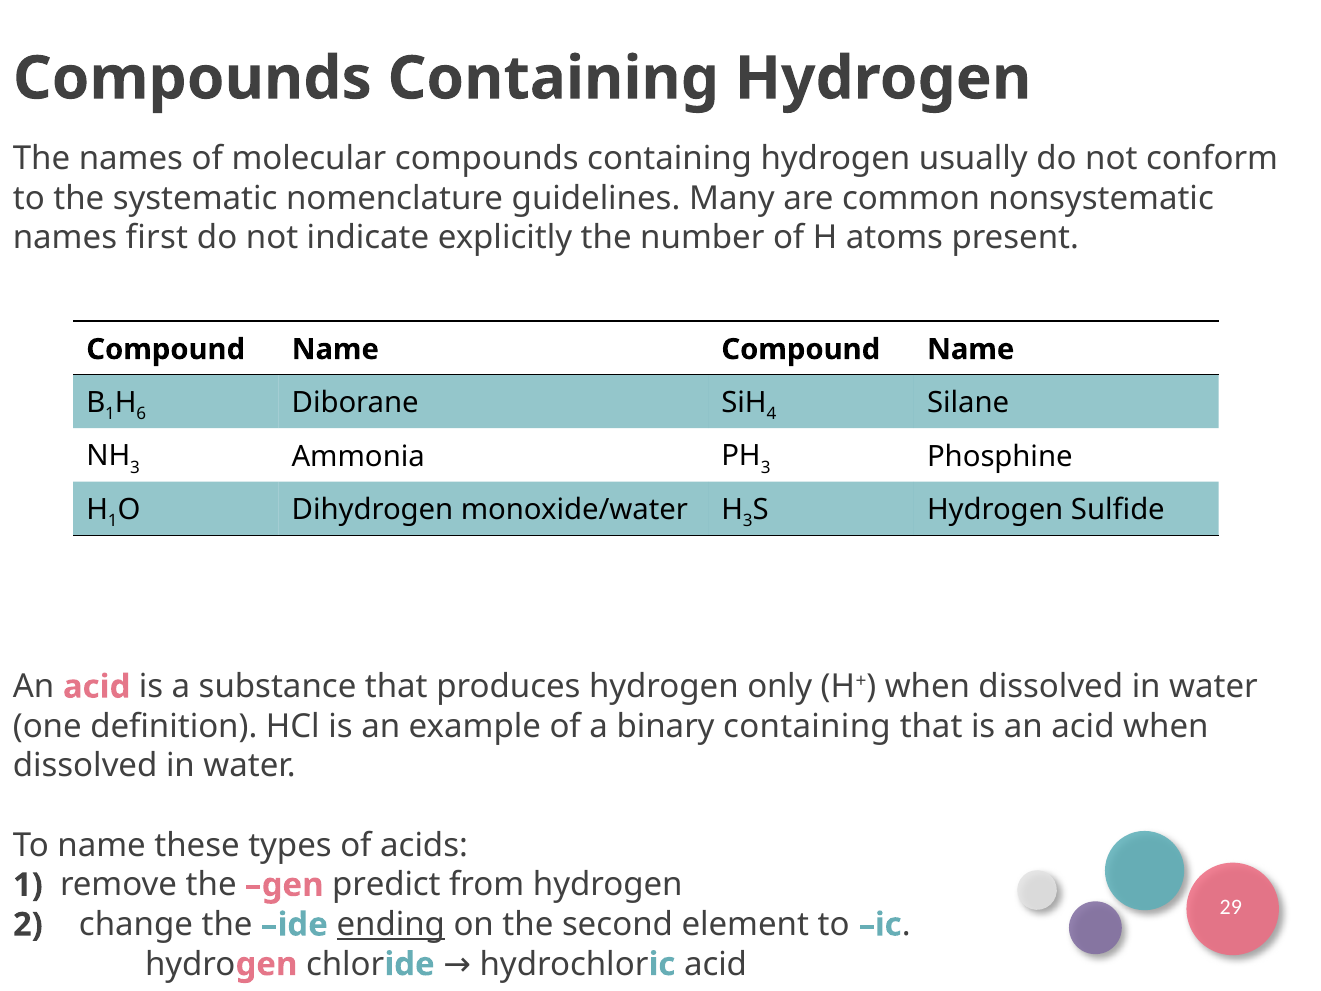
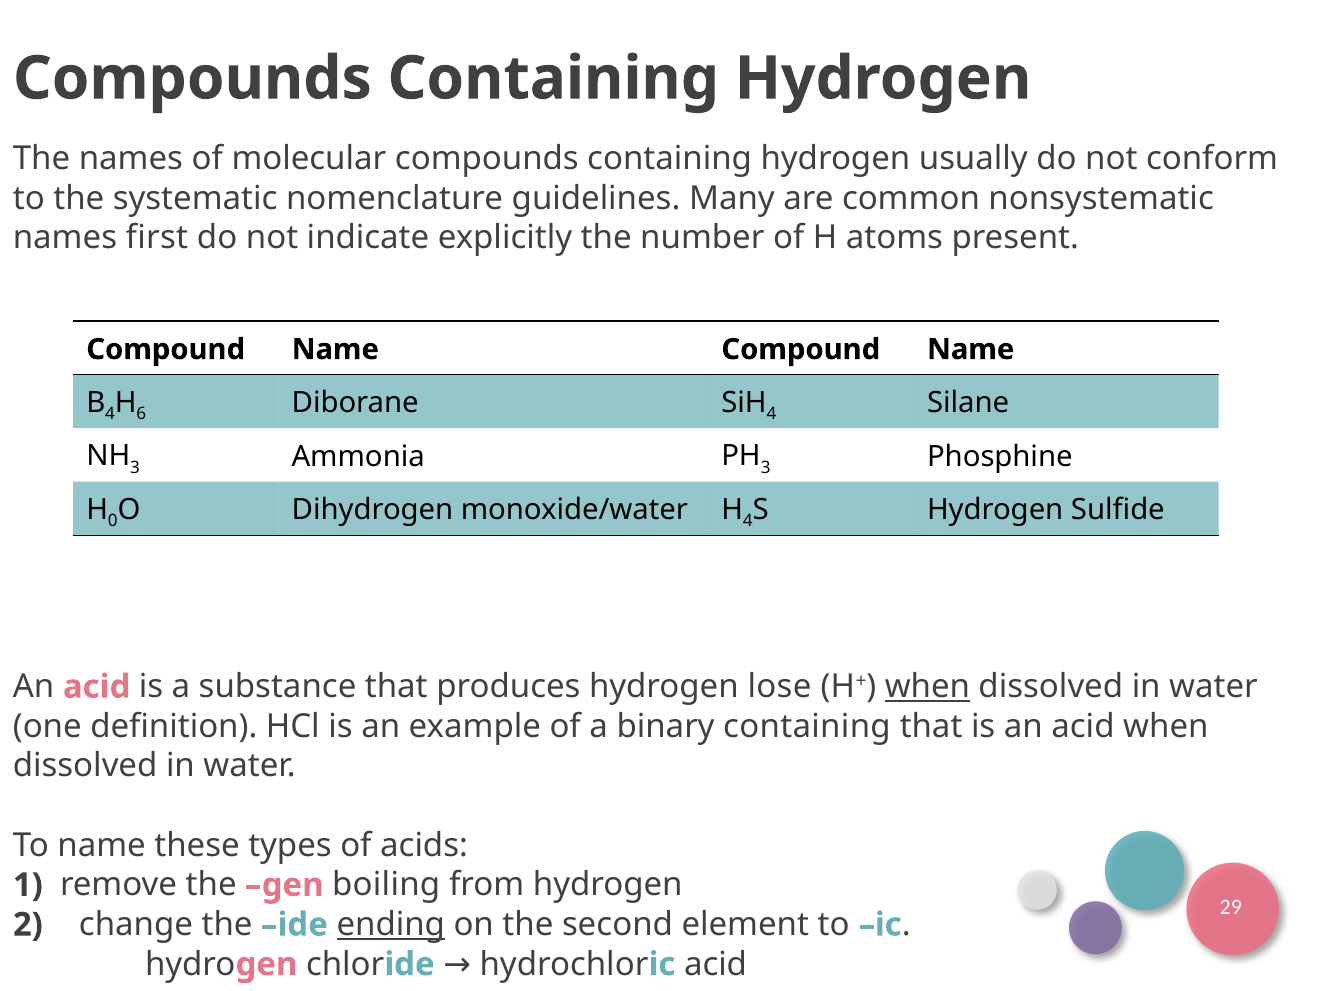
1: 1 -> 4 (110, 414)
H 1: 1 -> 0 (113, 521)
H 3: 3 -> 4 (748, 521)
only: only -> lose (780, 687)
when underline: none -> present (927, 687)
predict: predict -> boiling (386, 885)
